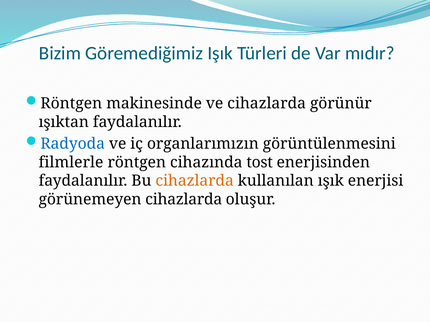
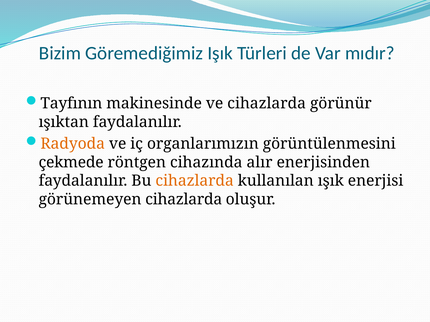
Röntgen: Röntgen -> Tayfının (71, 104)
Radyoda colour: blue -> orange (73, 144)
filmlerle: filmlerle -> çekmede (71, 162)
tost: tost -> alır (260, 162)
